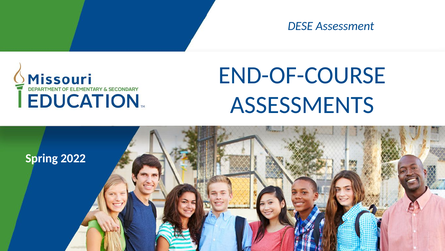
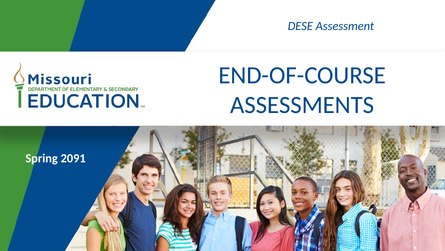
2022: 2022 -> 2091 (73, 158)
